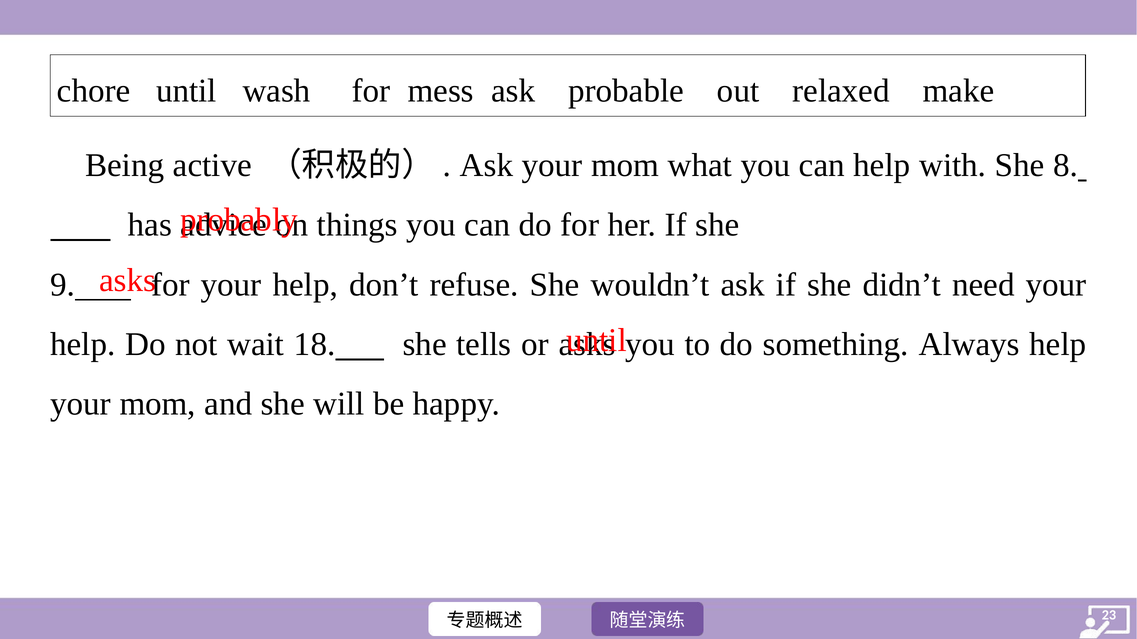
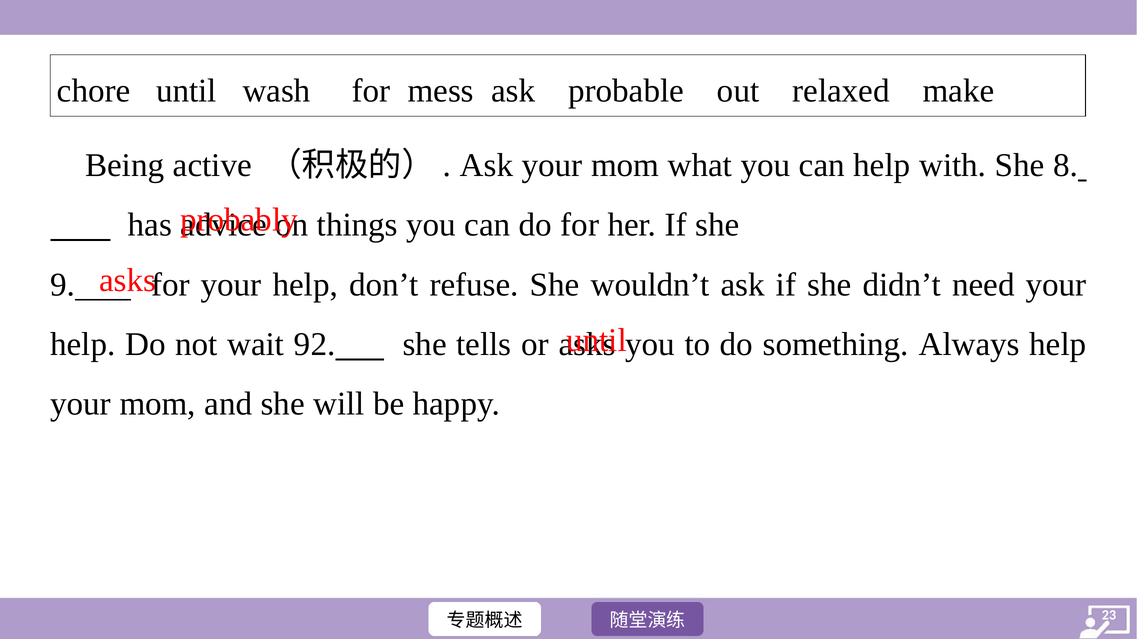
18: 18 -> 92 (315, 345)
